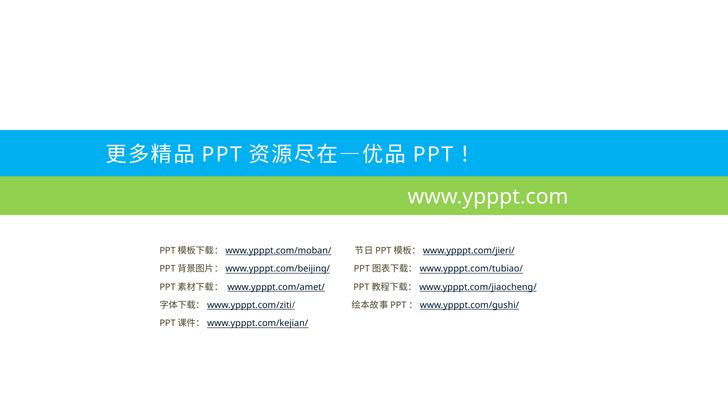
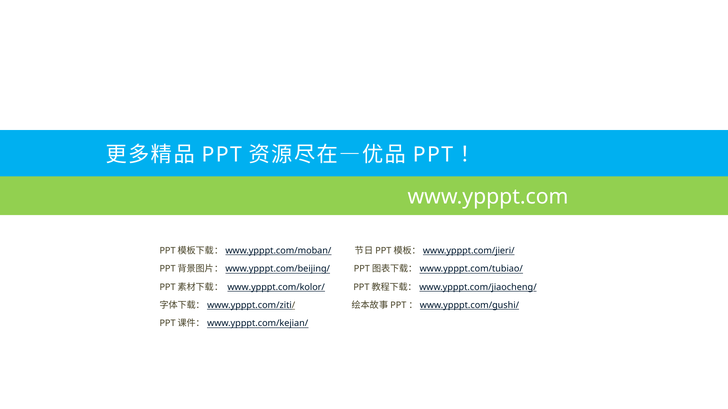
www.ypppt.com/amet/: www.ypppt.com/amet/ -> www.ypppt.com/kolor/ (276, 287)
